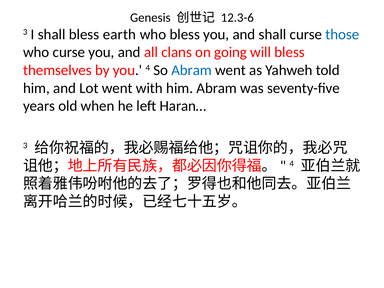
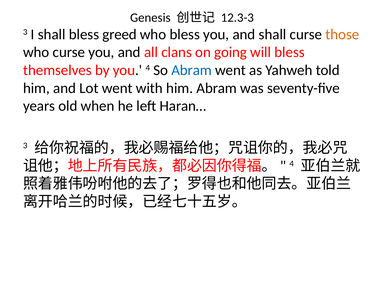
12.3-6: 12.3-6 -> 12.3-3 (237, 18)
earth: earth -> greed (120, 34)
those colour: blue -> orange (342, 34)
